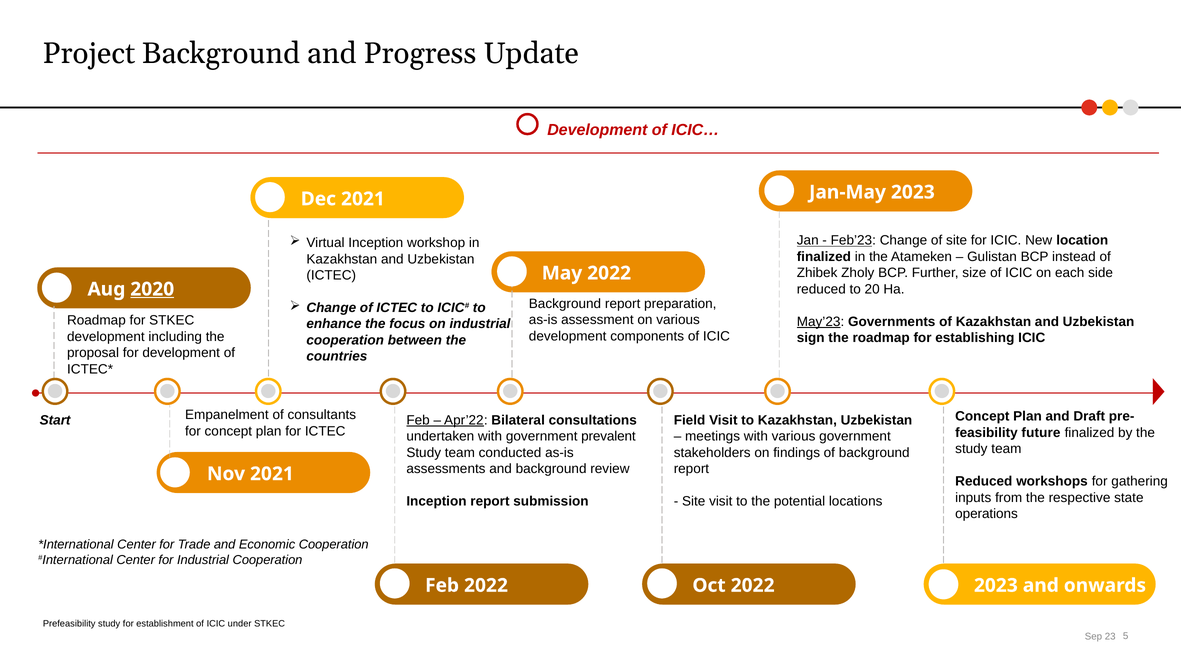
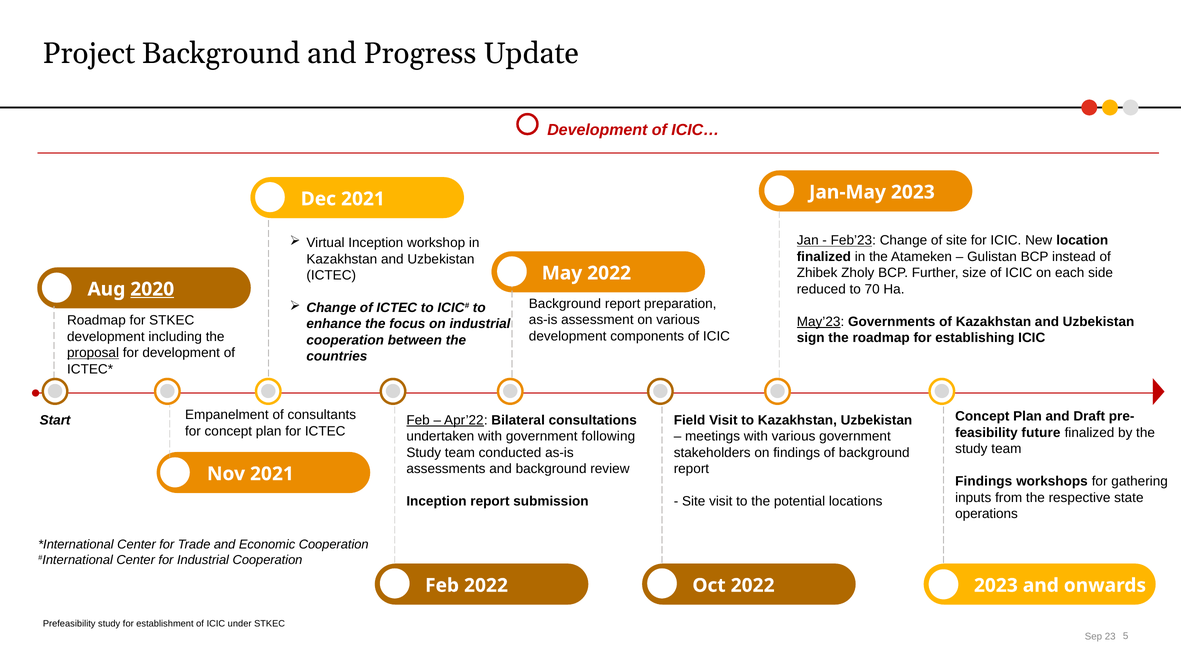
20: 20 -> 70 (872, 289)
proposal underline: none -> present (93, 353)
prevalent: prevalent -> following (608, 437)
Reduced: Reduced -> Findings (984, 482)
